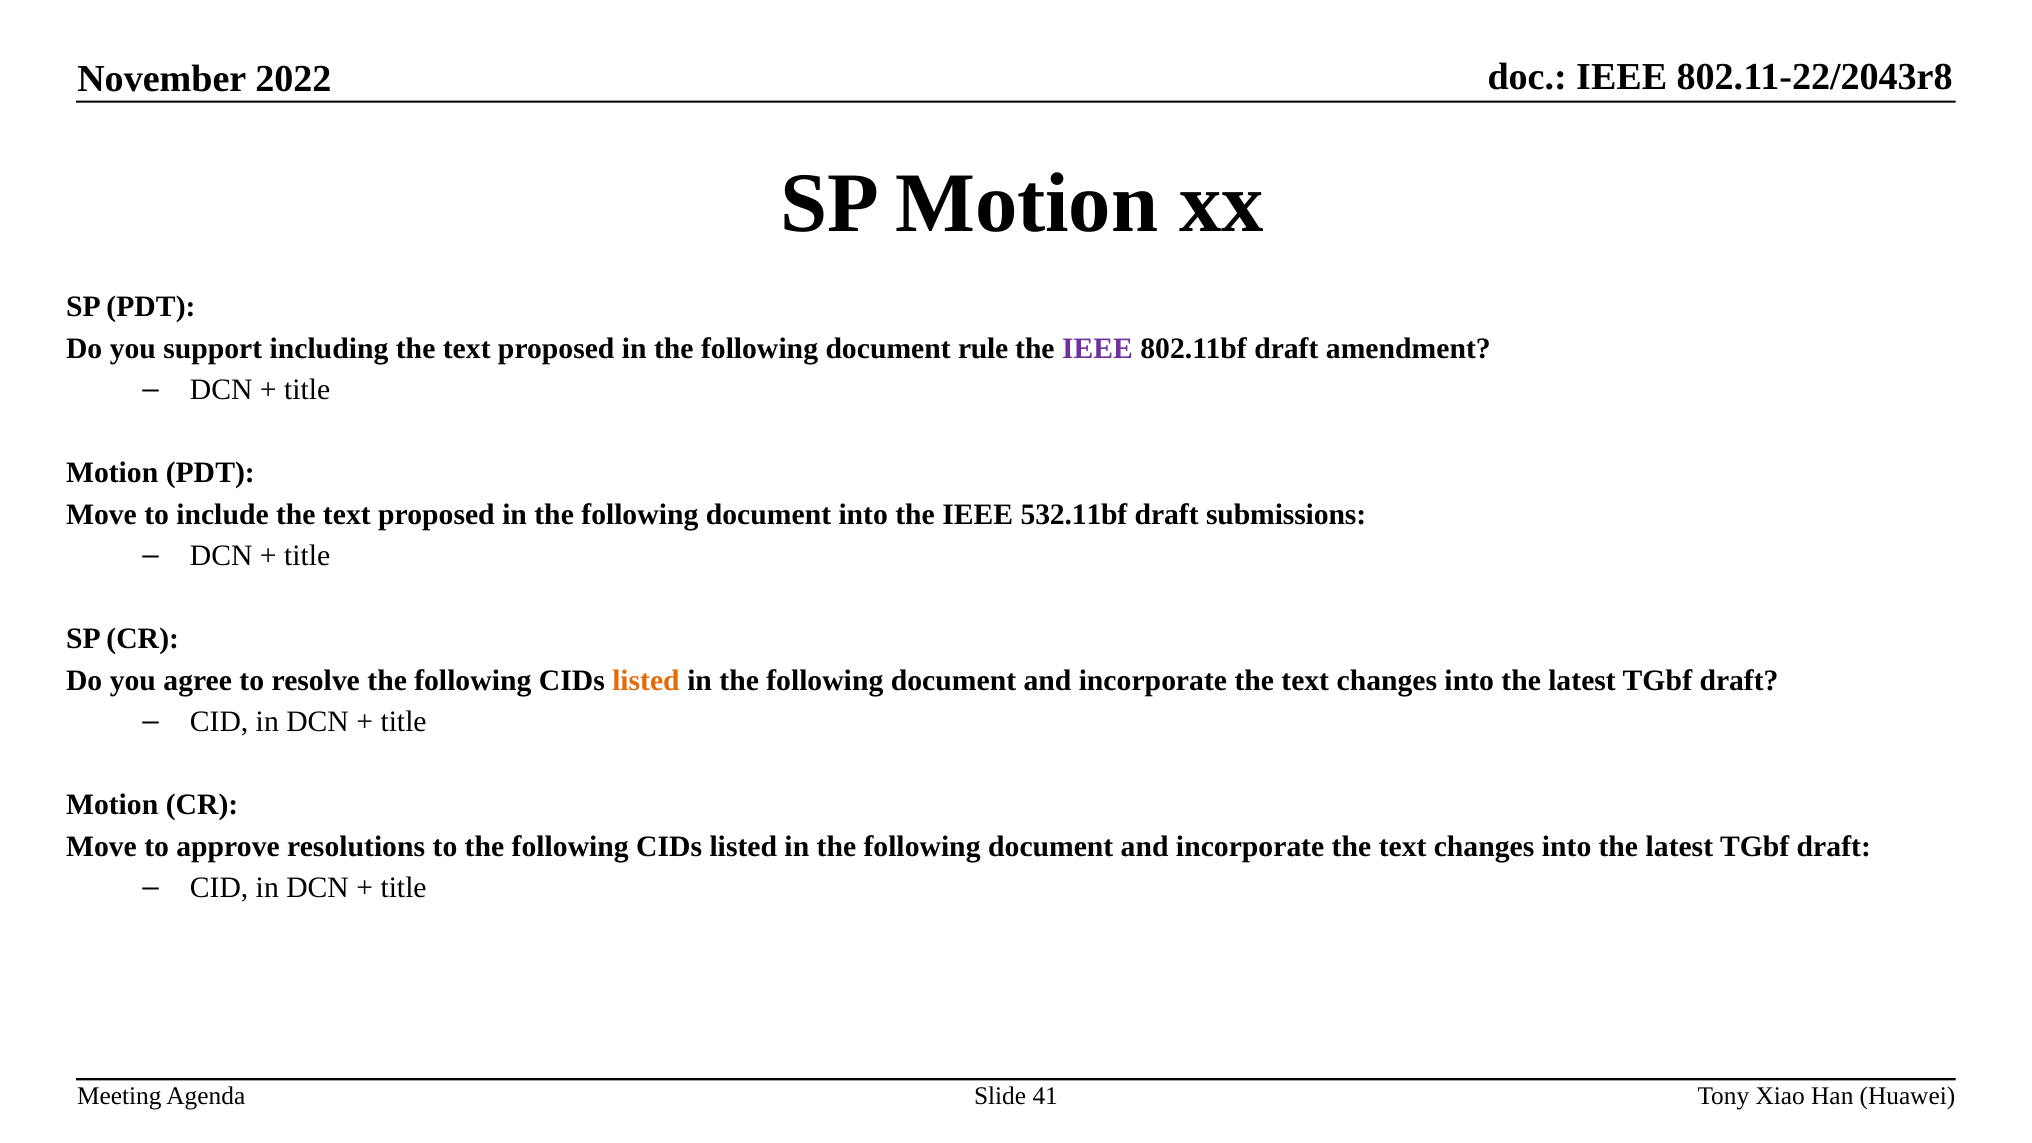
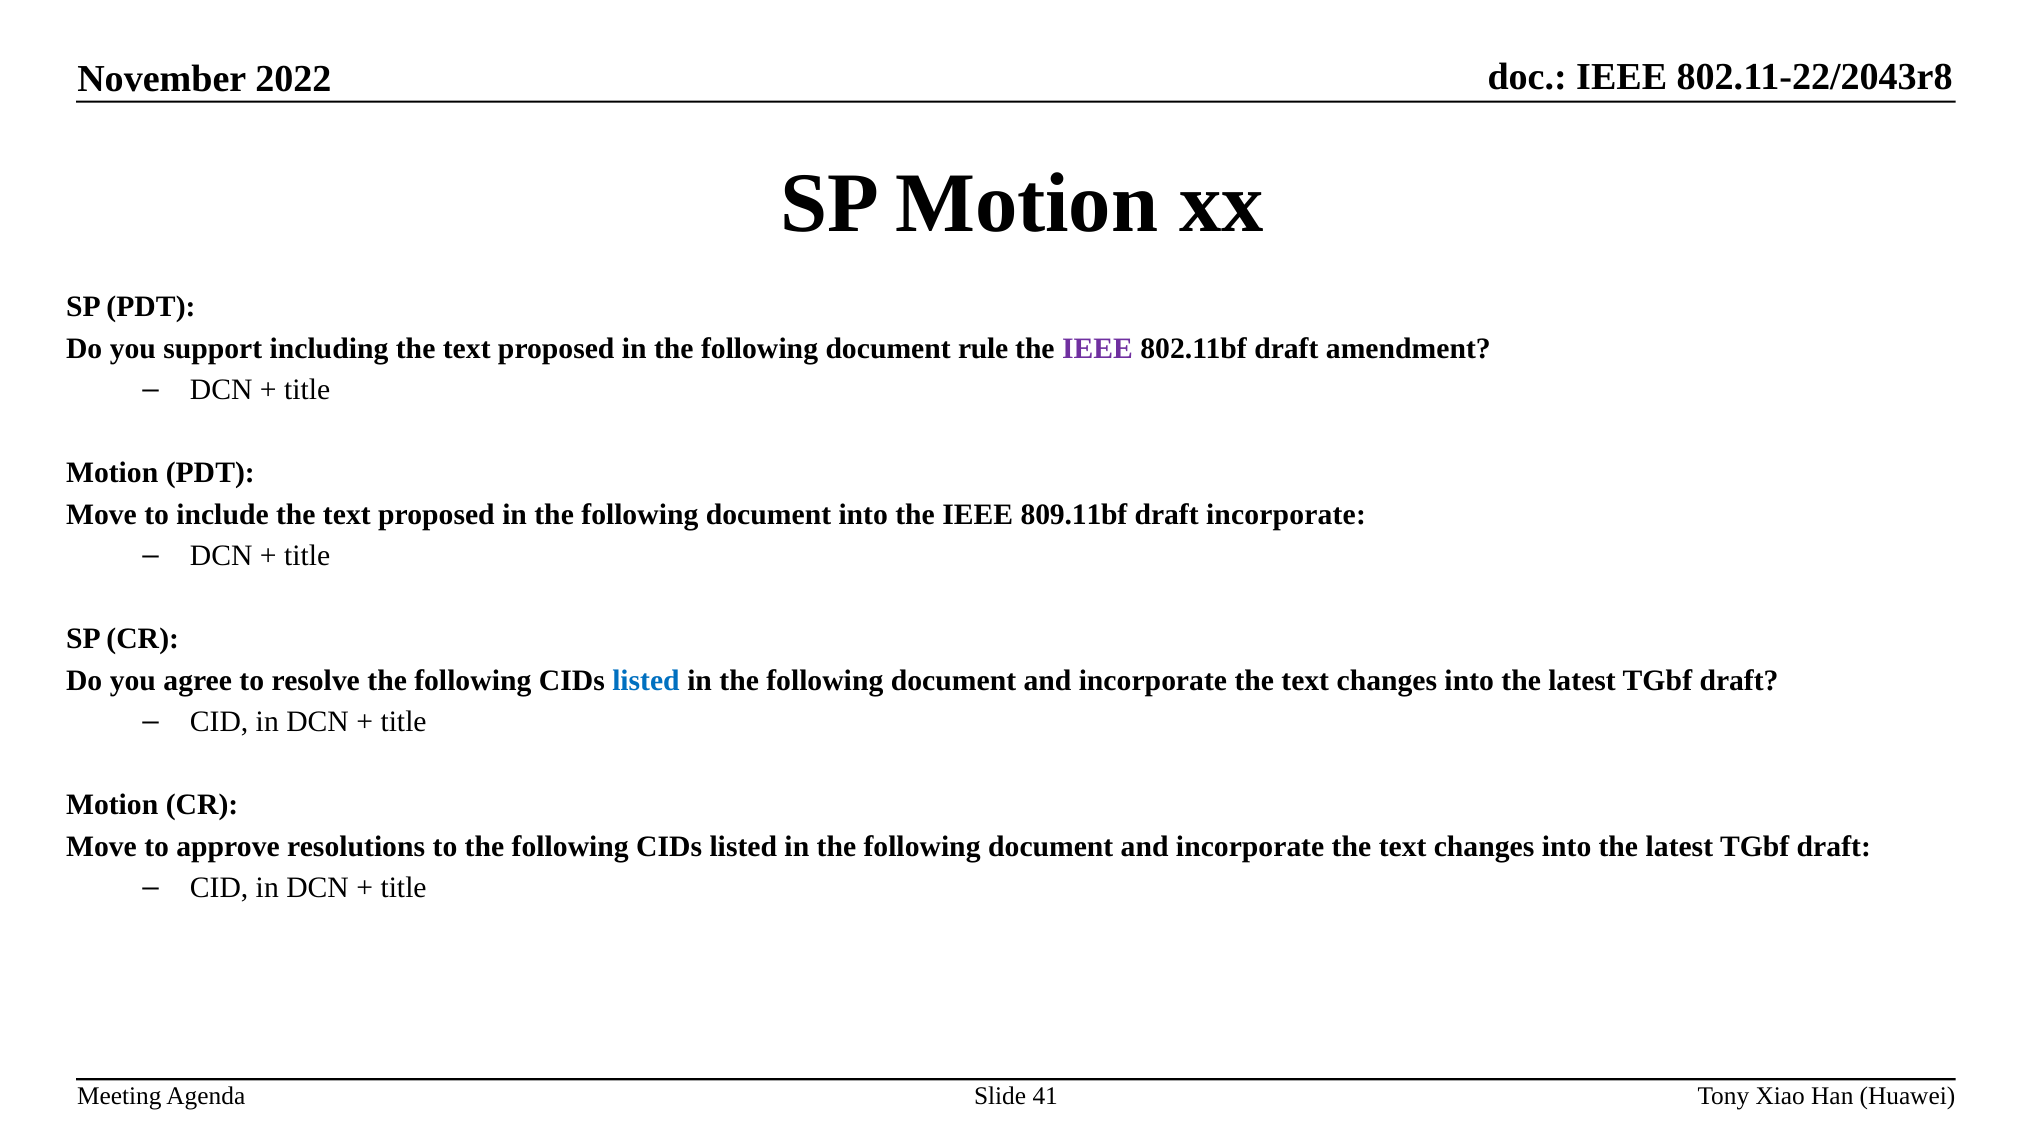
532.11bf: 532.11bf -> 809.11bf (1074, 514)
draft submissions: submissions -> incorporate (1286, 514)
listed colour: orange -> blue (646, 681)
